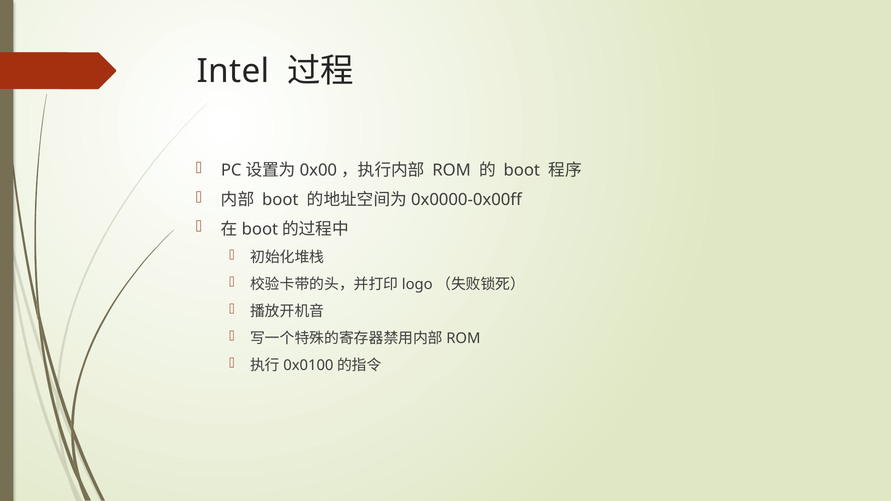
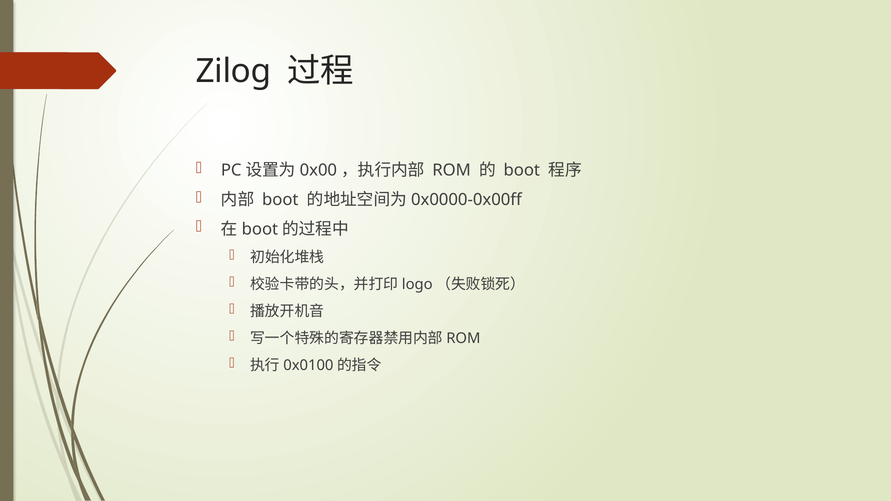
Intel: Intel -> Zilog (233, 71)
